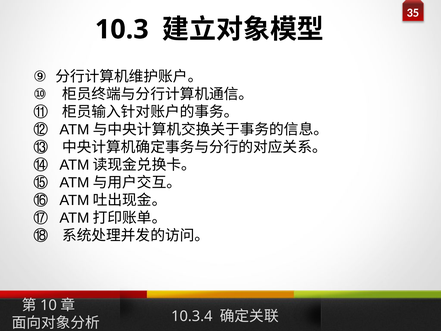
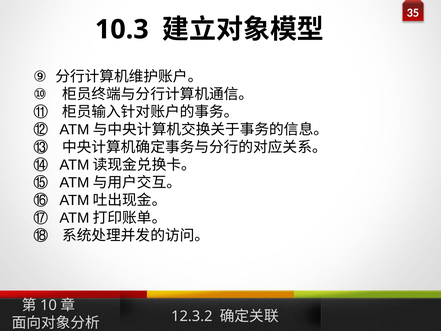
10.3.4: 10.3.4 -> 12.3.2 (192, 316)
